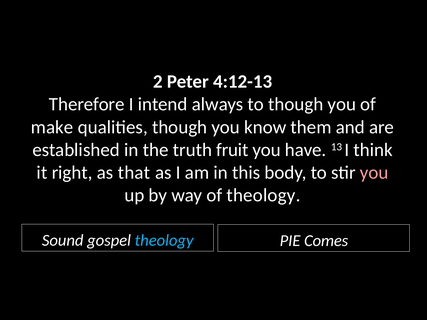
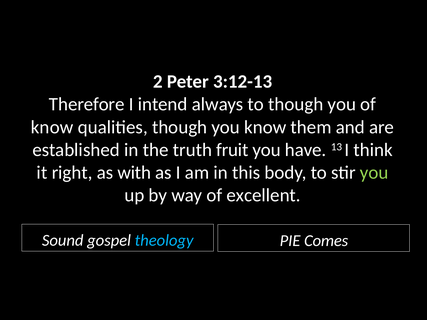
4:12-13: 4:12-13 -> 3:12-13 (243, 82)
make: make -> know (52, 127)
that: that -> with (134, 173)
you colour: pink -> light green (374, 173)
of theology: theology -> excellent (264, 196)
